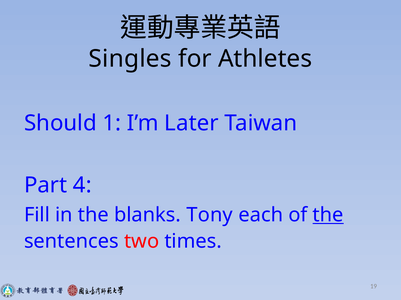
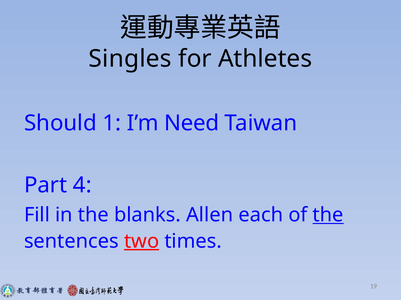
Later: Later -> Need (192, 123)
Tony: Tony -> Allen (210, 215)
two underline: none -> present (142, 242)
